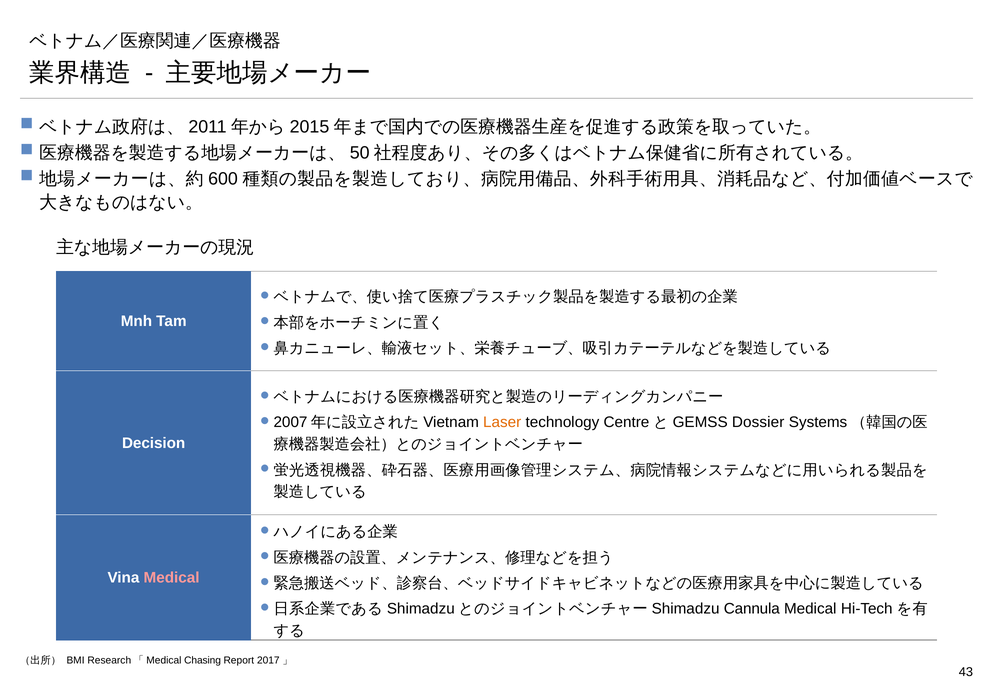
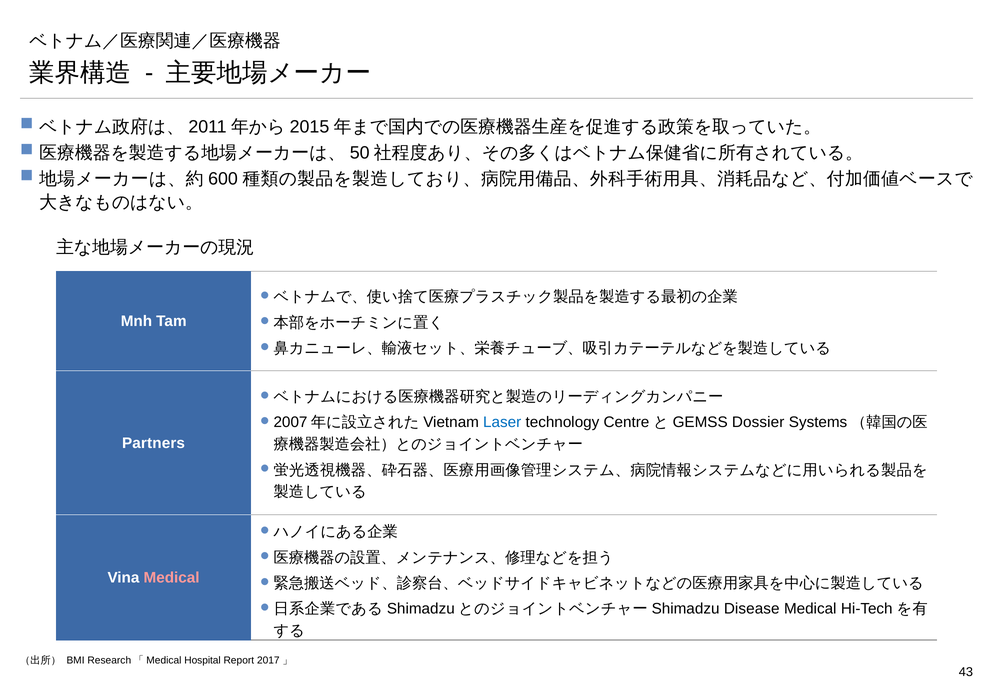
Laser colour: orange -> blue (502, 423)
Decision: Decision -> Partners (154, 444)
Cannula: Cannula -> Disease (752, 609)
Chasing: Chasing -> Hospital (203, 661)
